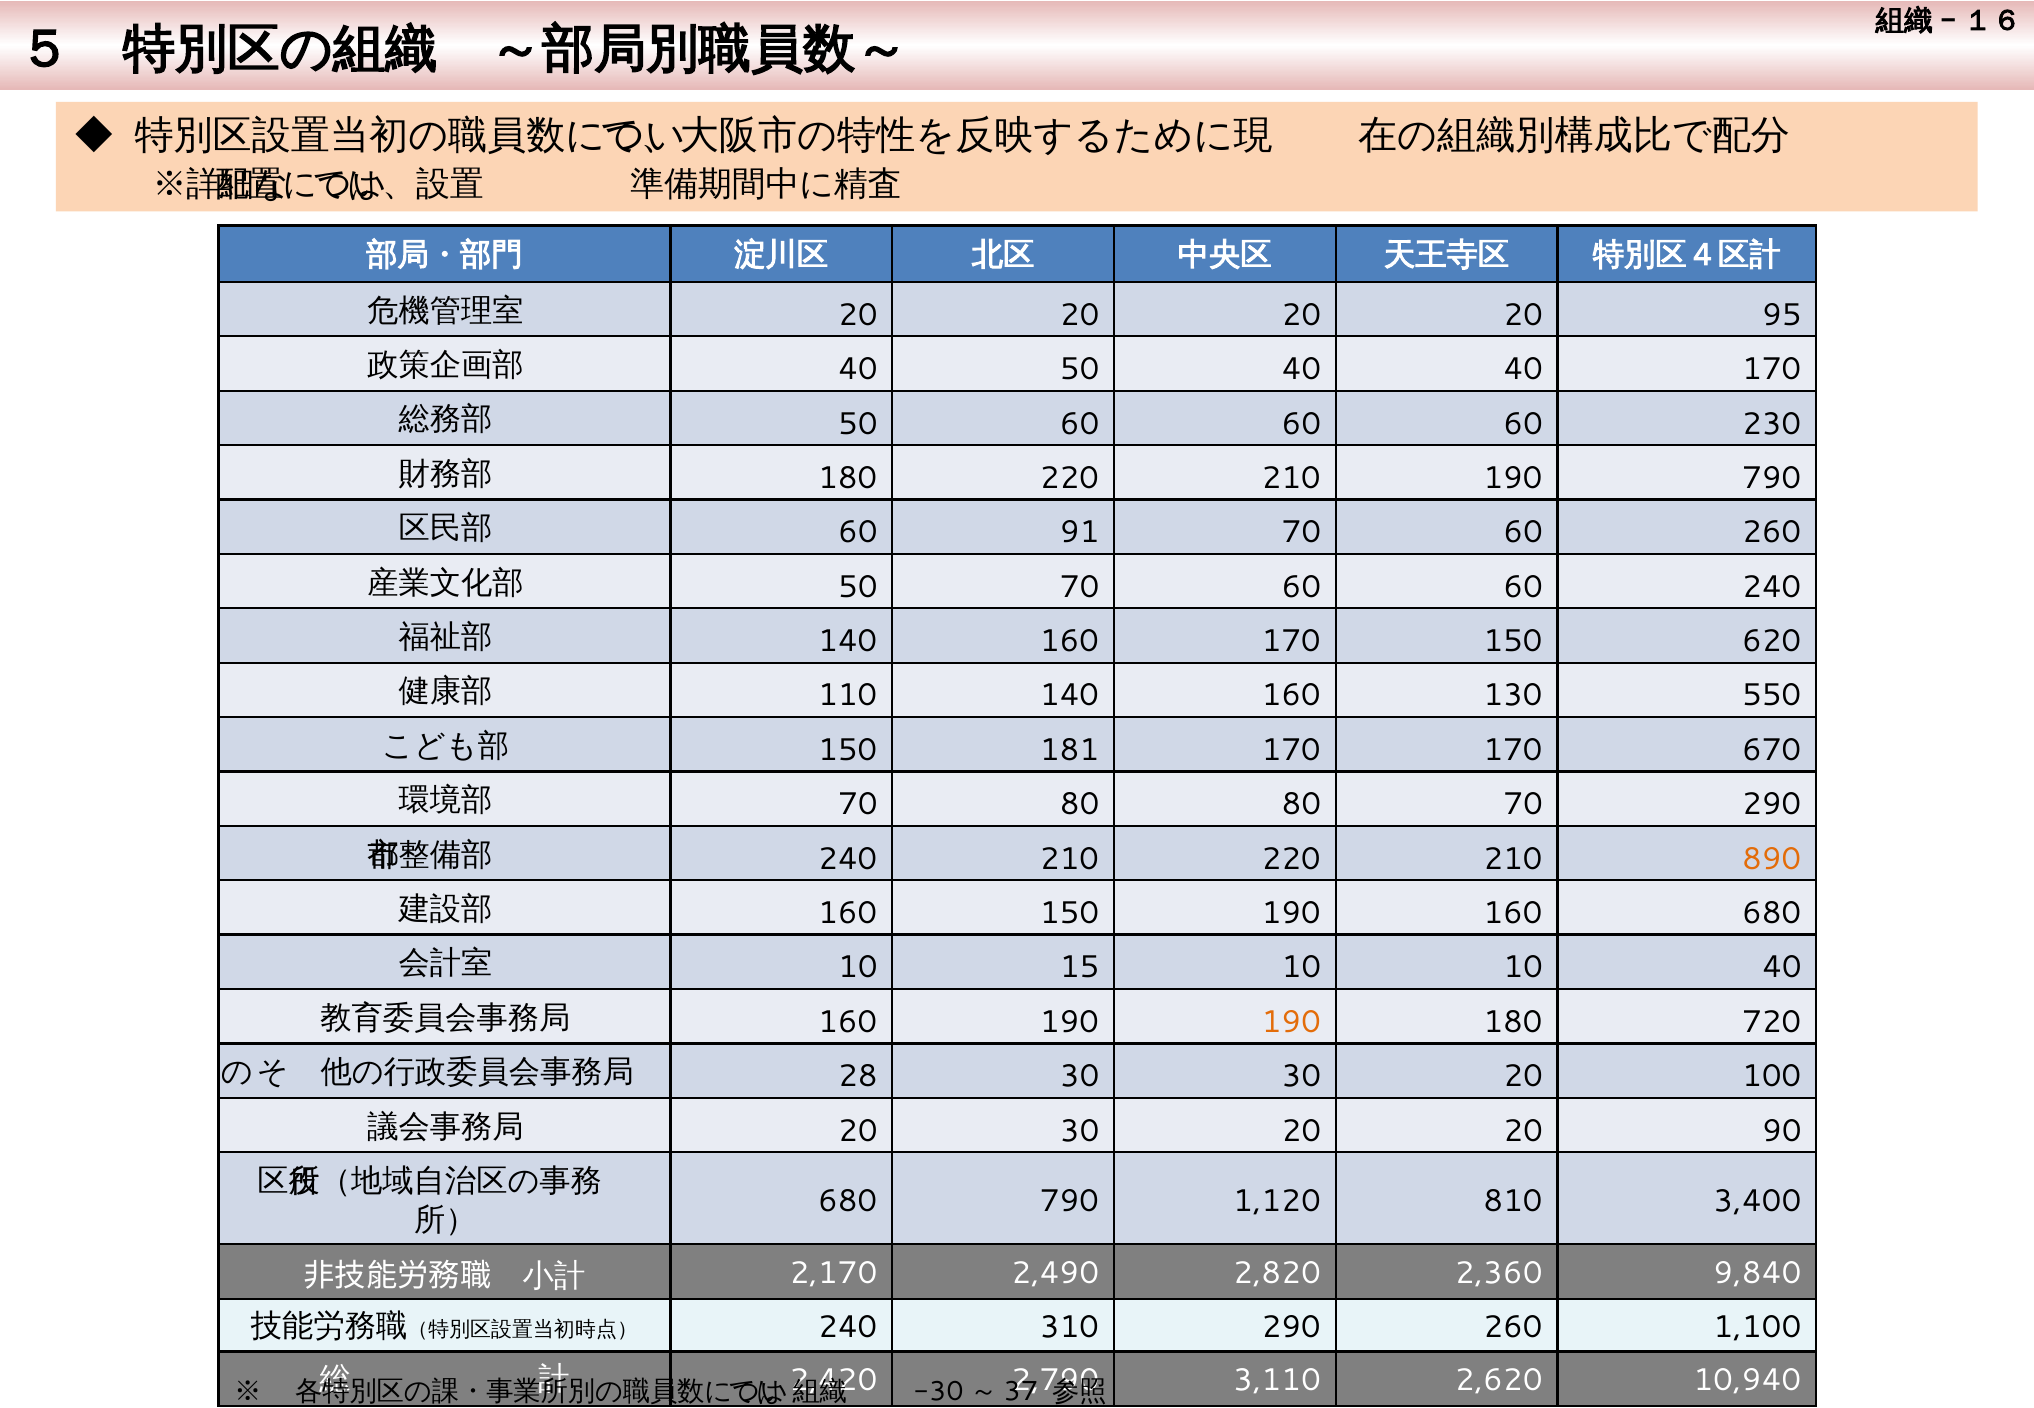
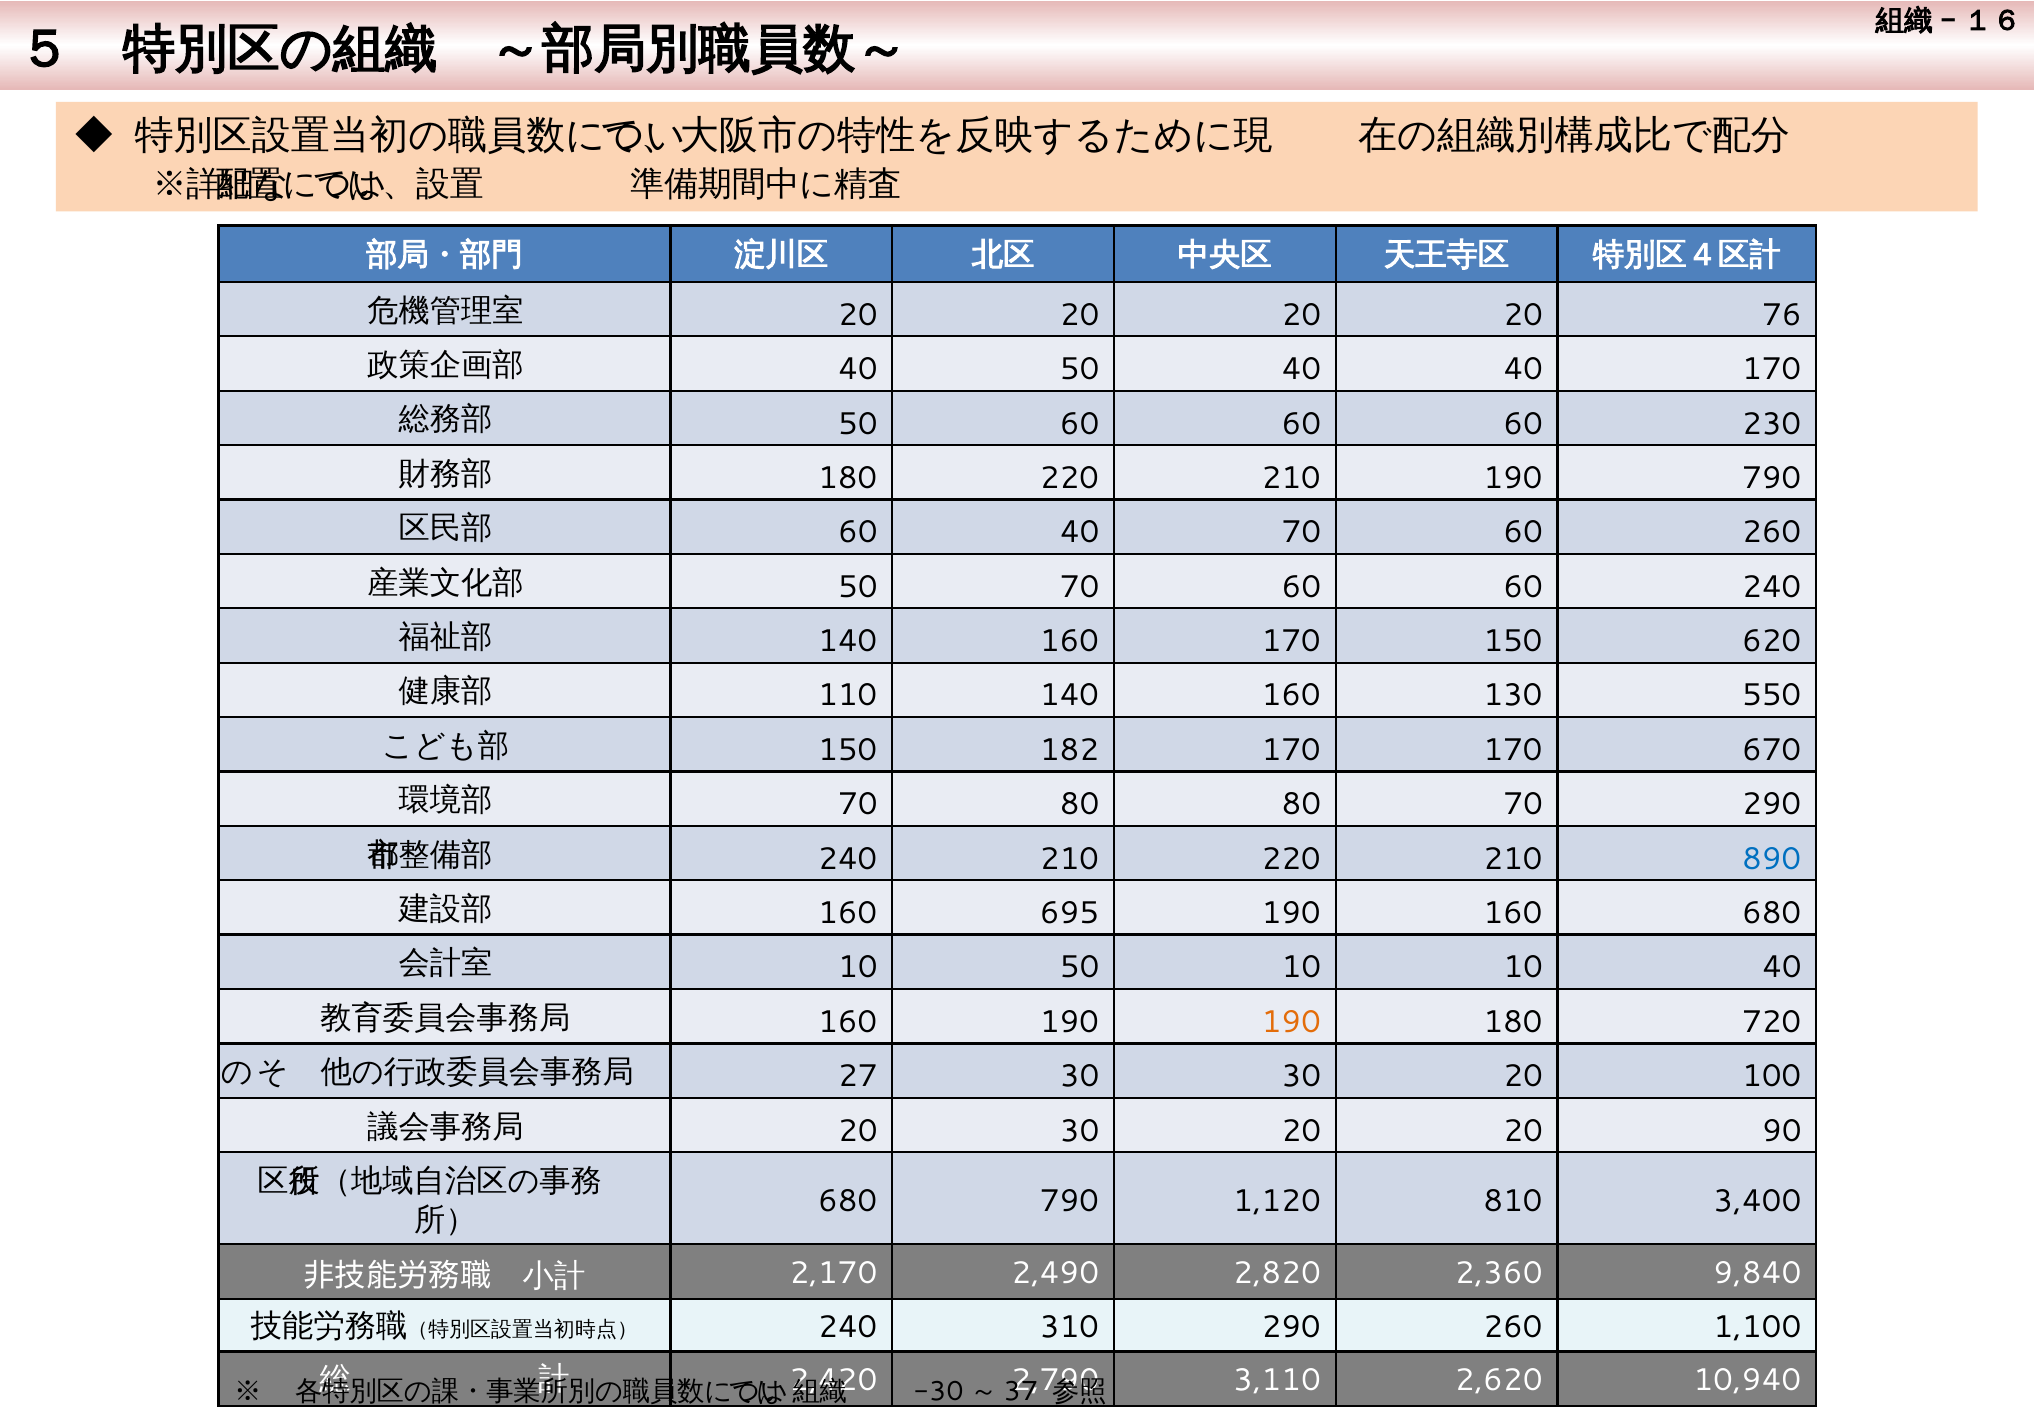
95: 95 -> 76 (1782, 315)
60 91: 91 -> 40 (1080, 533)
181: 181 -> 182 (1069, 750)
890 colour: orange -> blue (1772, 859)
160 150: 150 -> 695 (1069, 913)
10 15: 15 -> 50 (1080, 968)
28: 28 -> 27 (858, 1077)
